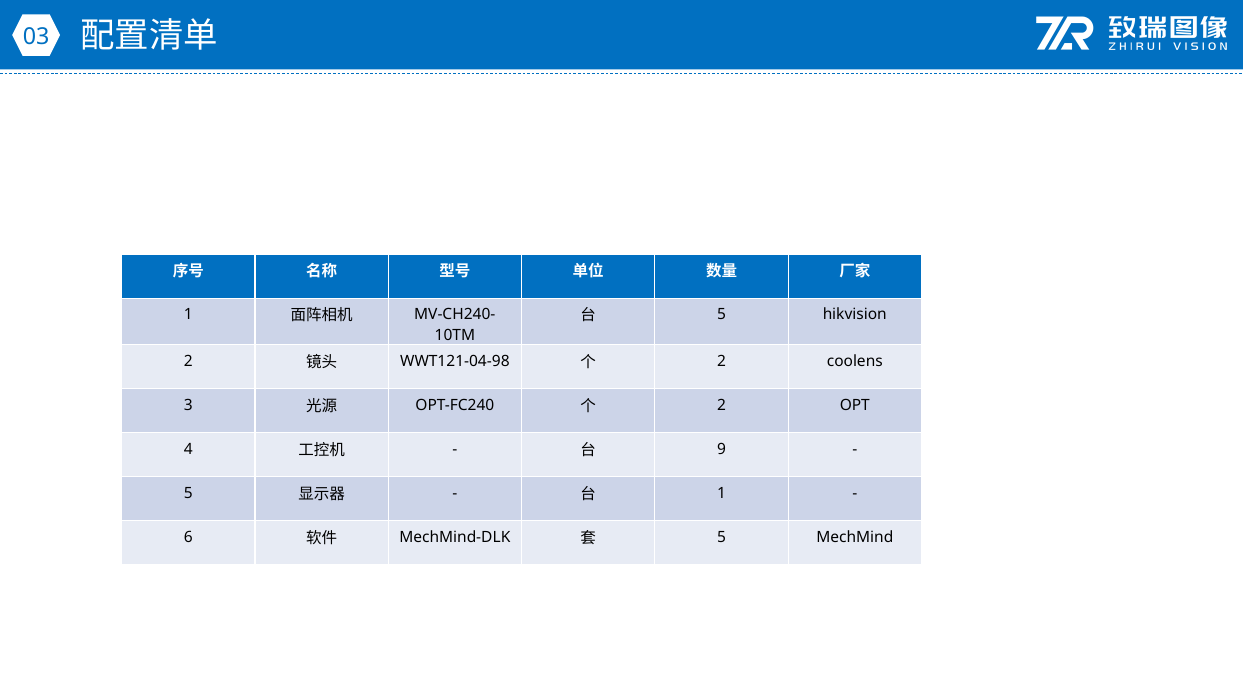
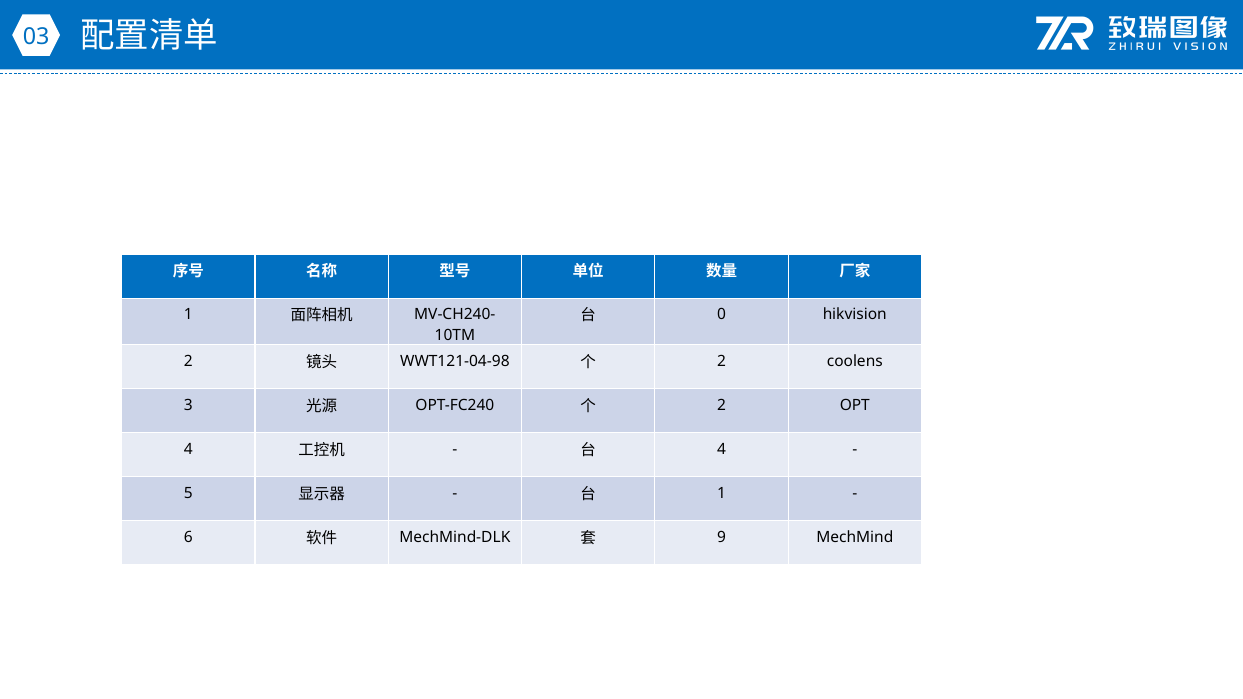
5: 5 -> 0 (722, 314)
9: 9 -> 4 (722, 449)
5: 5 -> 9 (722, 537)
